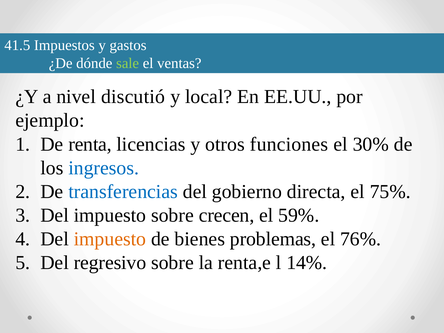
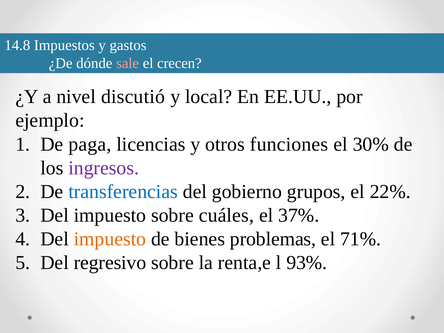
41.5: 41.5 -> 14.8 (17, 45)
sale colour: light green -> pink (128, 63)
ventas: ventas -> crecen (179, 63)
renta: renta -> paga (90, 144)
ingresos colour: blue -> purple (104, 168)
directa: directa -> grupos (316, 192)
75%: 75% -> 22% (390, 192)
crecen: crecen -> cuáles (226, 215)
59%: 59% -> 37% (299, 215)
76%: 76% -> 71% (361, 239)
14%: 14% -> 93% (307, 263)
